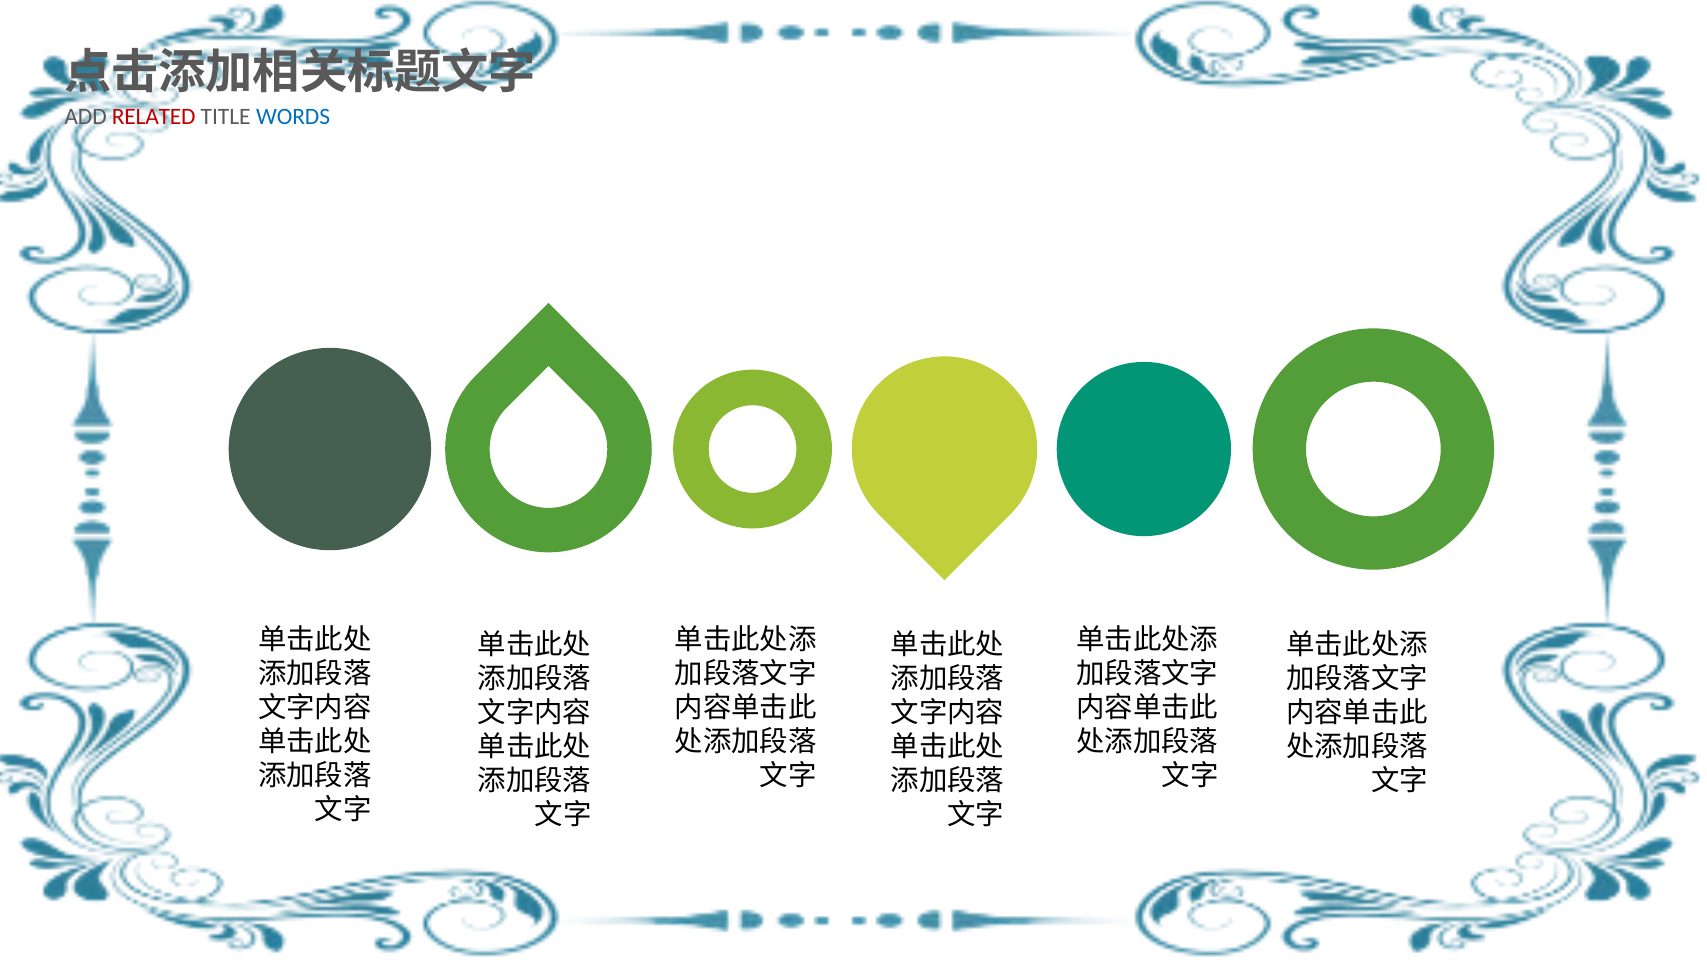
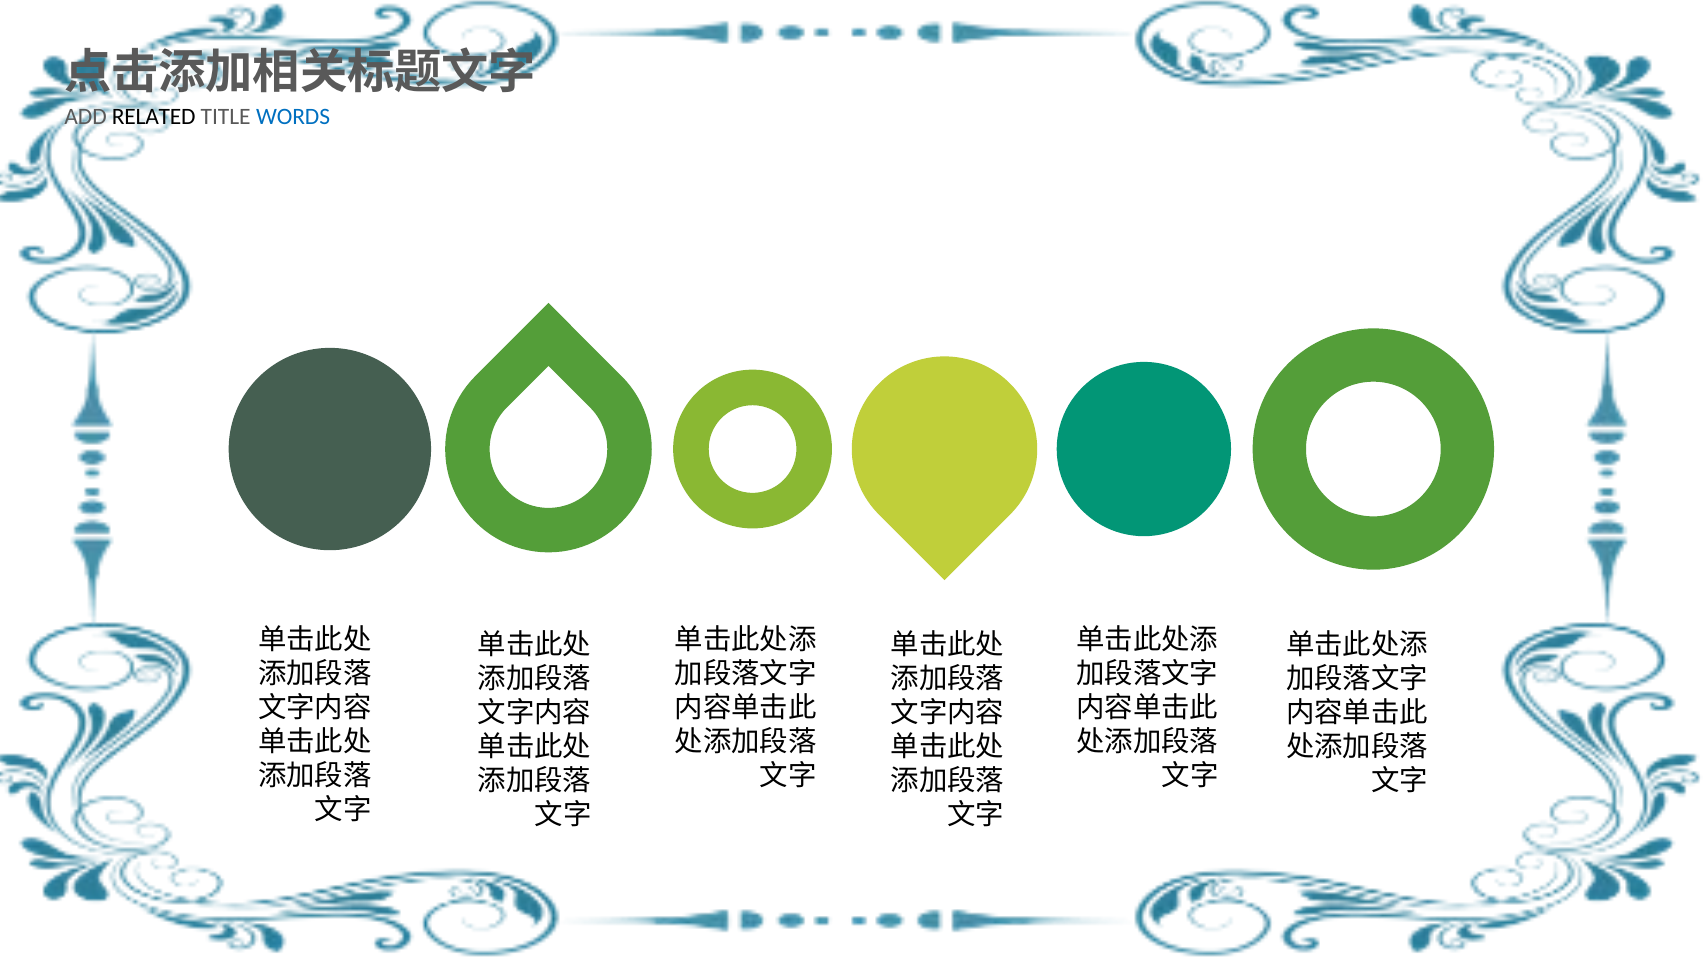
RELATED colour: red -> black (154, 117)
